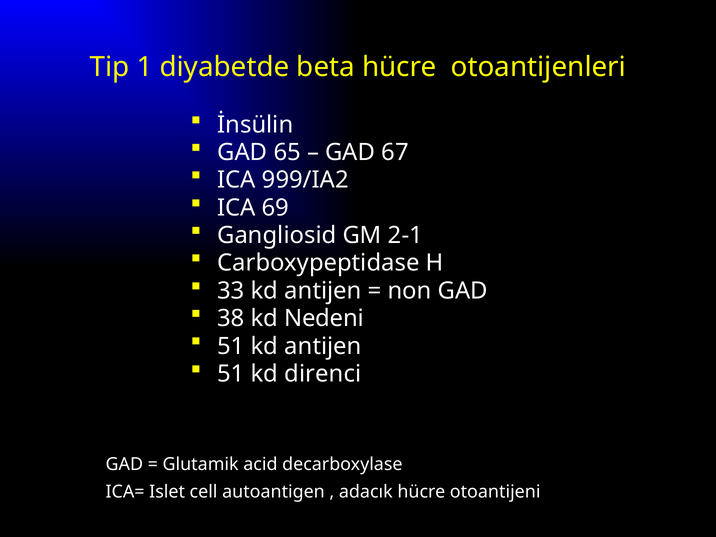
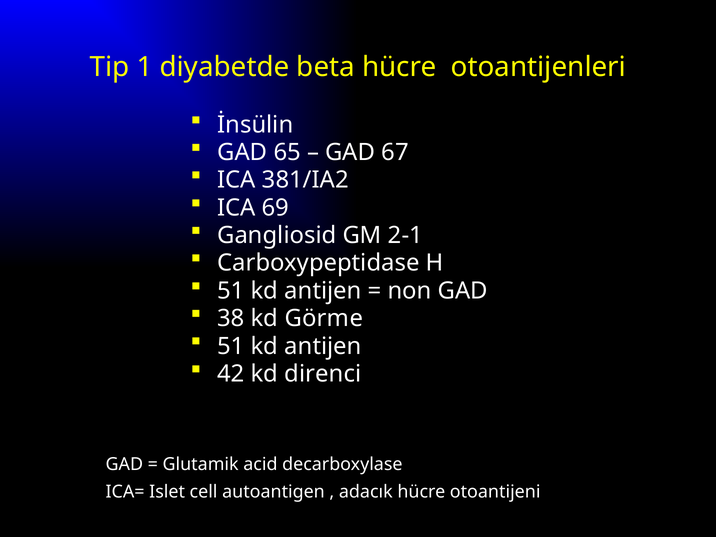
999/IA2: 999/IA2 -> 381/IA2 (305, 180)
33: 33 -> 51 (231, 291)
Nedeni: Nedeni -> Görme (324, 318)
51: 51 -> 42 (231, 374)
